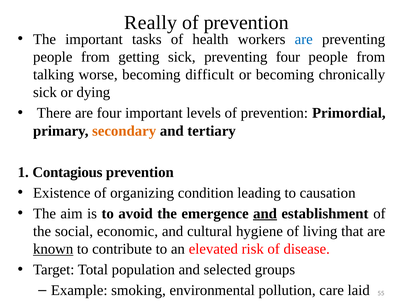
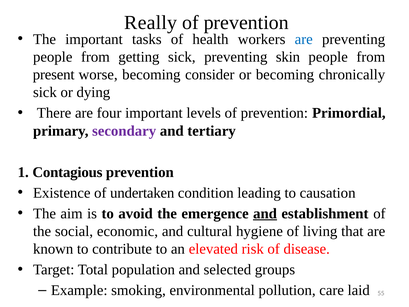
preventing four: four -> skin (288, 57)
talking: talking -> present (54, 75)
difficult: difficult -> consider (210, 75)
secondary colour: orange -> purple (124, 131)
organizing: organizing -> undertaken (142, 193)
known underline: present -> none (53, 249)
